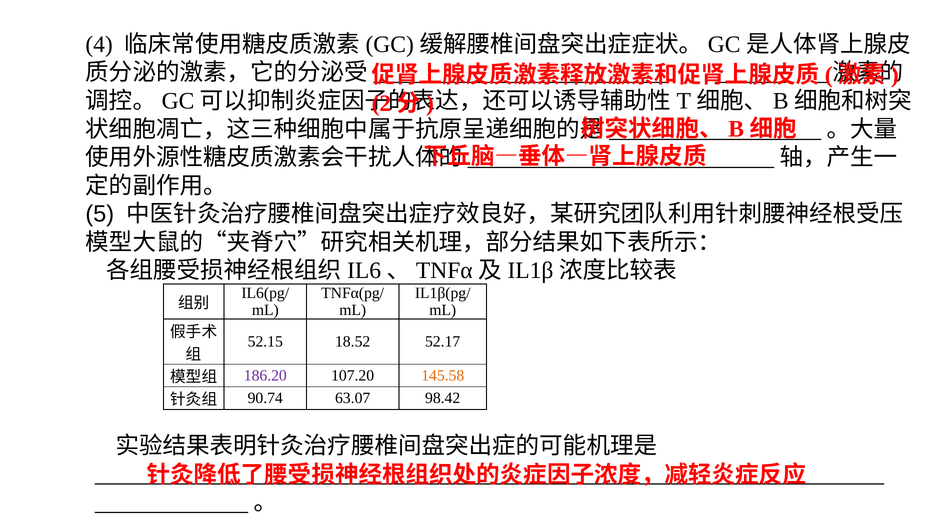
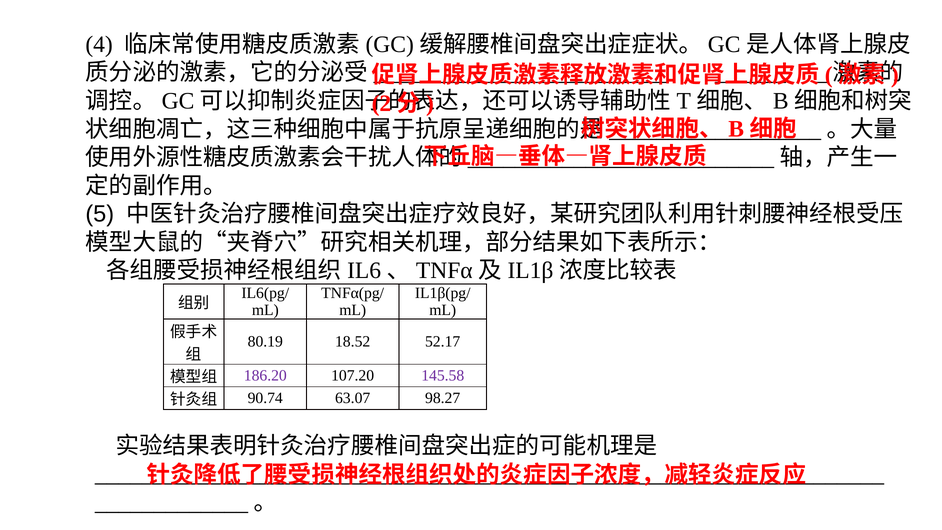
52.15: 52.15 -> 80.19 (265, 342)
145.58 colour: orange -> purple (443, 376)
98.42: 98.42 -> 98.27 (443, 398)
